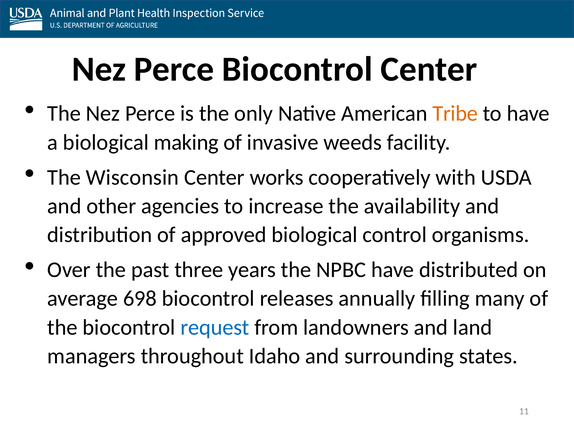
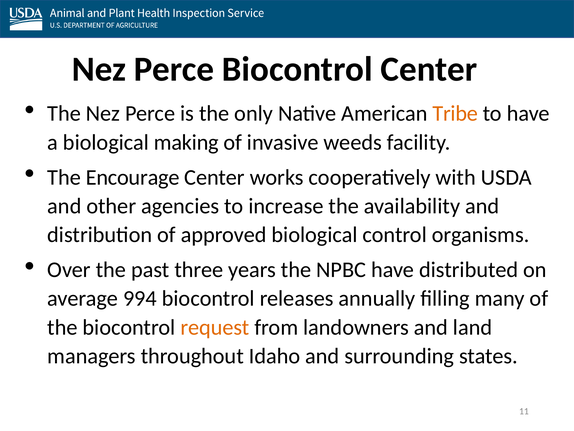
Wisconsin: Wisconsin -> Encourage (133, 177)
698: 698 -> 994 (140, 298)
request colour: blue -> orange (215, 327)
